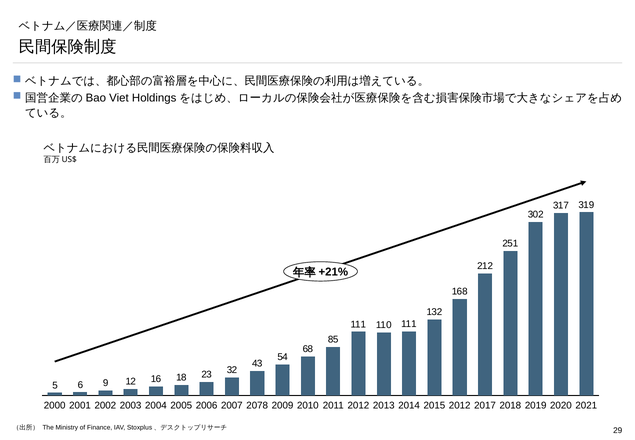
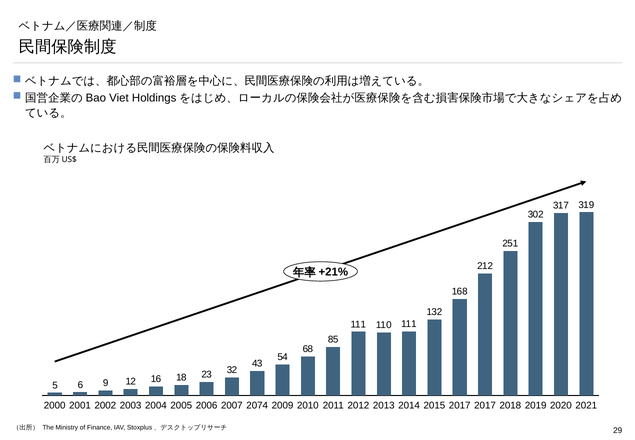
2078: 2078 -> 2074 (257, 405)
2010 2012: 2012 -> 2017 (460, 405)
